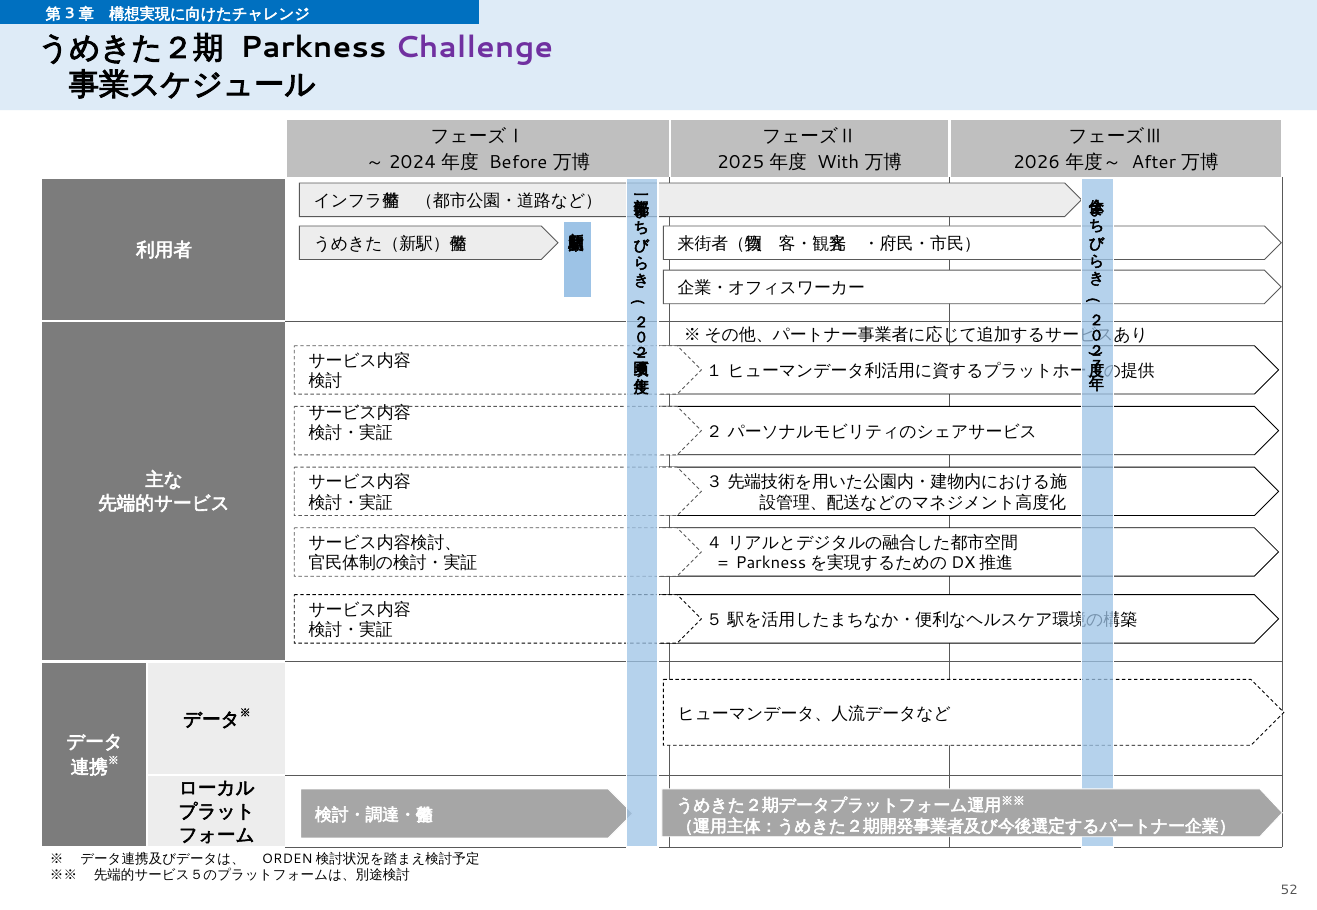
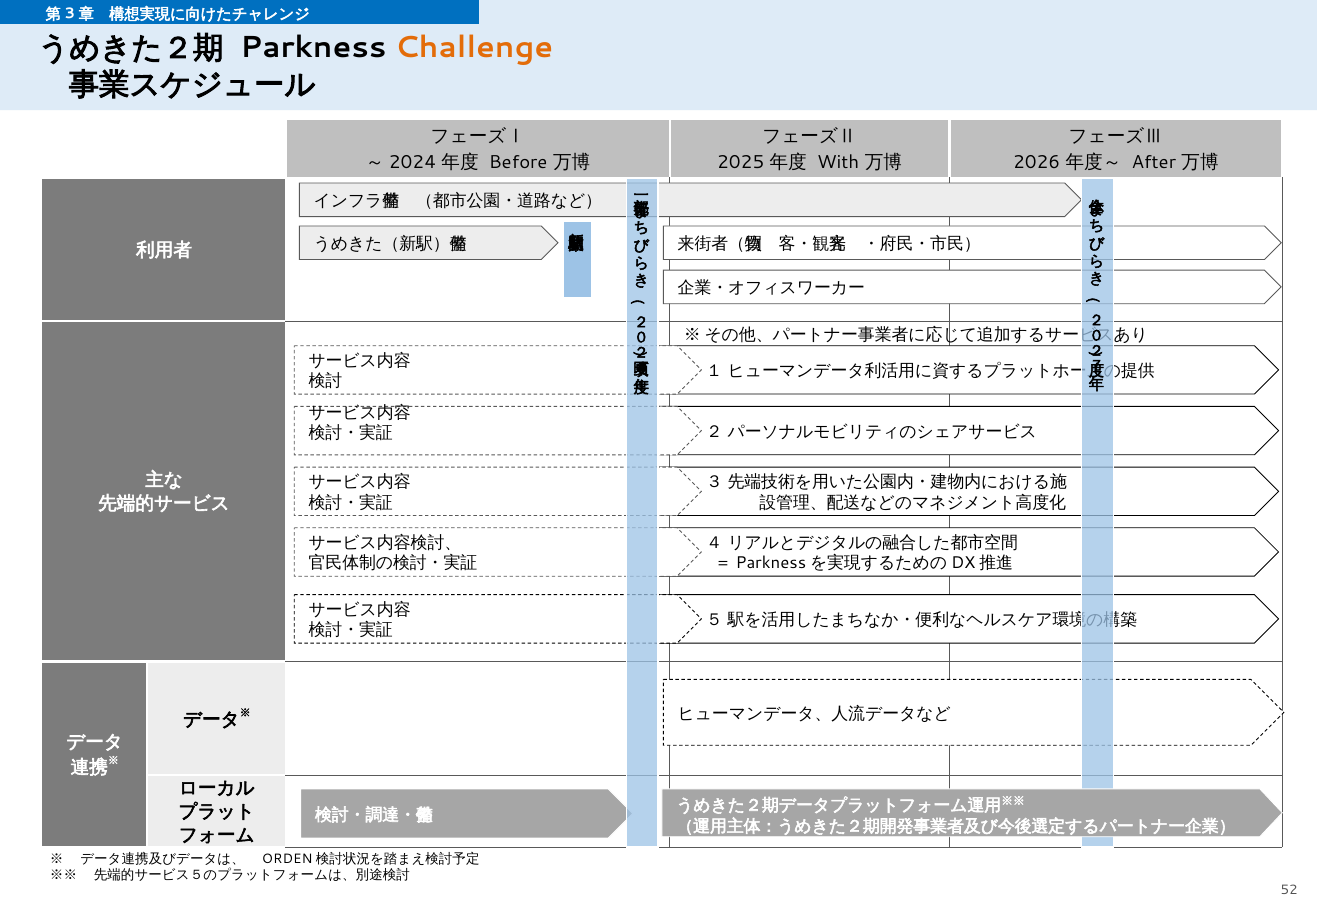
Challenge colour: purple -> orange (474, 48)
